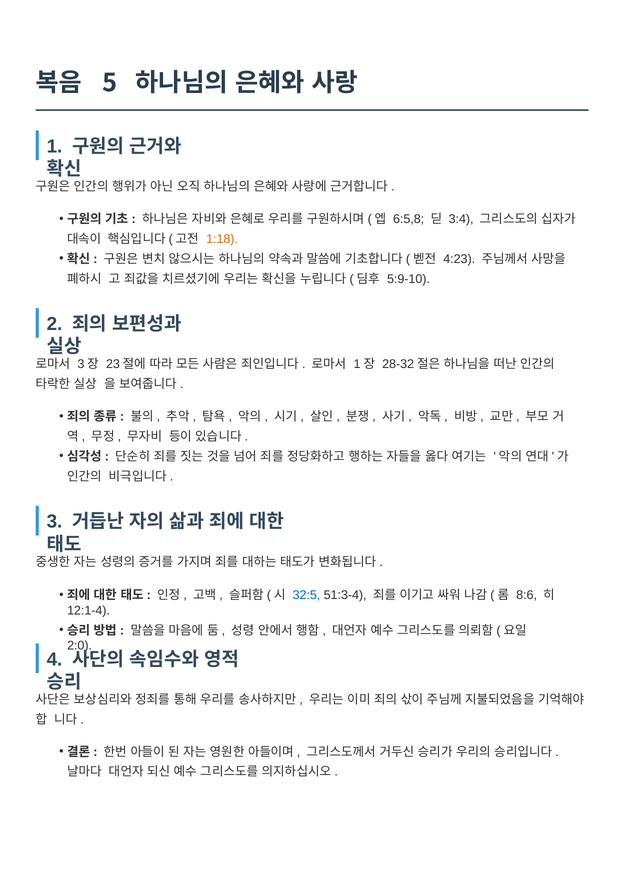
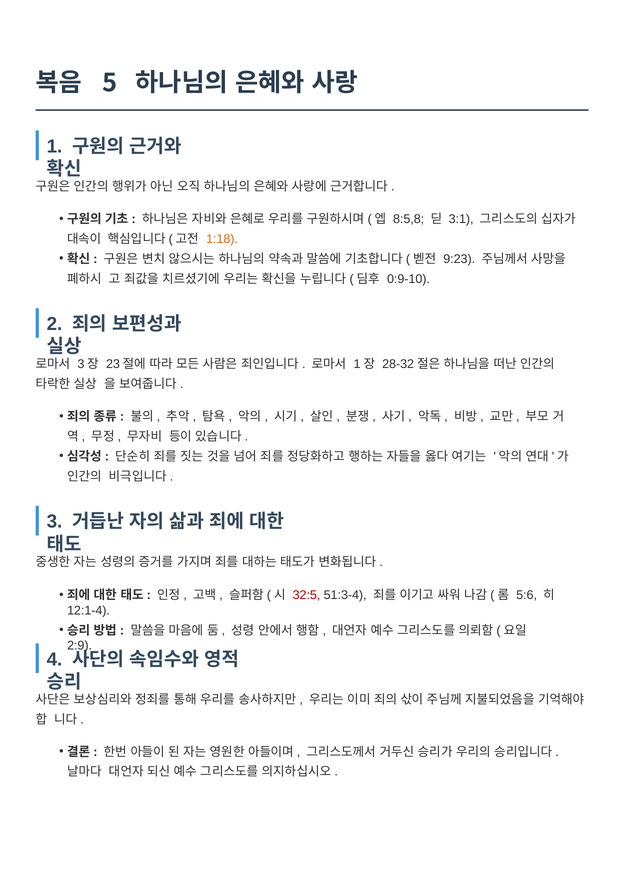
6:5,8: 6:5,8 -> 8:5,8 (409, 219)
3:4: 3:4 -> 3:1 (461, 219)
4:23: 4:23 -> 9:23 (459, 259)
5:9-10: 5:9-10 -> 0:9-10 (408, 279)
32:5 colour: blue -> red (306, 595)
8:6: 8:6 -> 5:6 (527, 595)
2:0: 2:0 -> 2:9 (80, 646)
